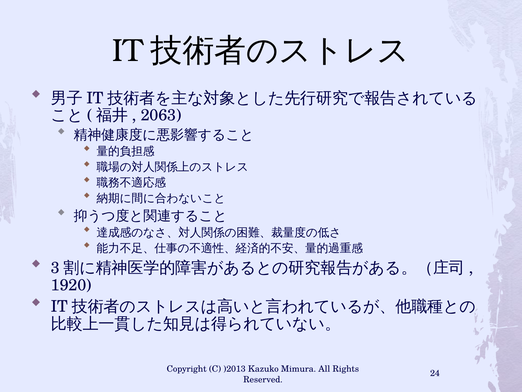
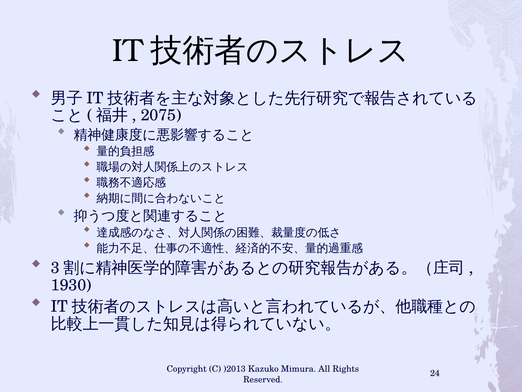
2063: 2063 -> 2075 (161, 115)
1920: 1920 -> 1930 (71, 285)
